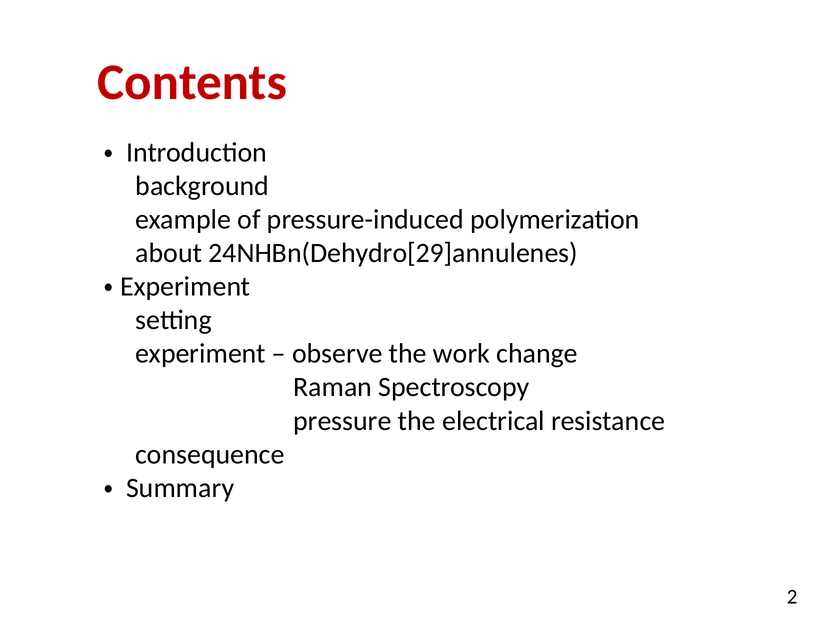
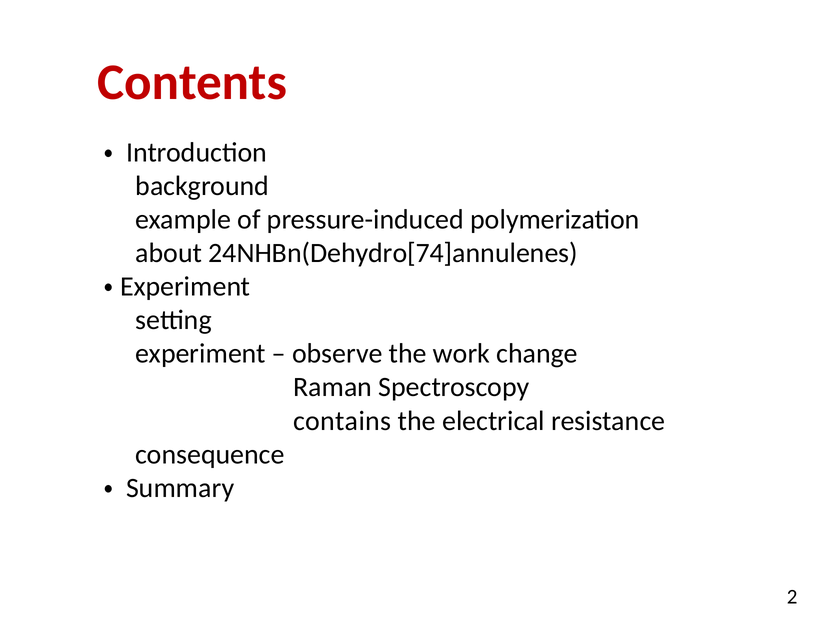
24NHBn(Dehydro[29]annulenes: 24NHBn(Dehydro[29]annulenes -> 24NHBn(Dehydro[74]annulenes (393, 253)
pressure: pressure -> contains (342, 420)
